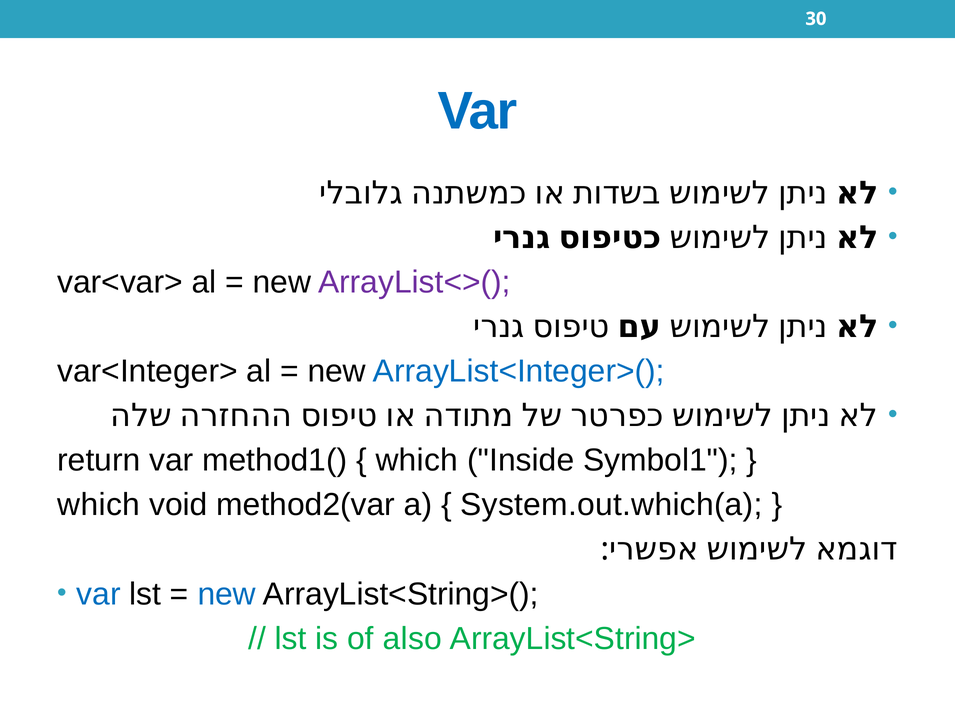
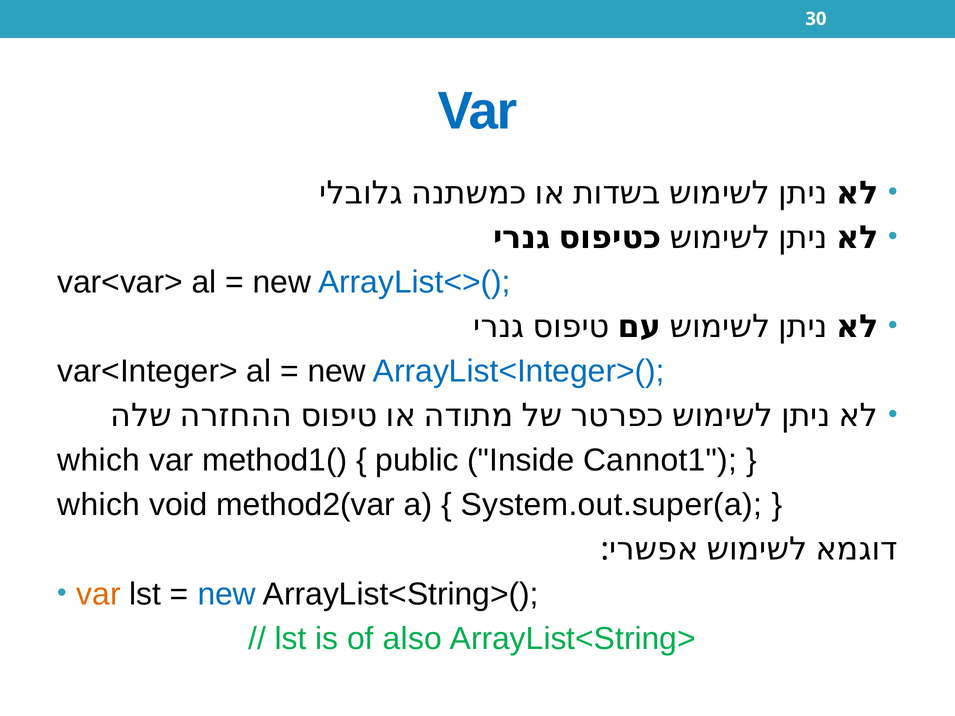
ArrayList<>( colour: purple -> blue (414, 282)
return: return -> which (99, 461)
which: which -> public (417, 461)
Symbol1: Symbol1 -> Cannot1 (660, 461)
System.out.which(a: System.out.which(a -> System.out.super(a (611, 505)
var colour: blue -> orange (99, 594)
